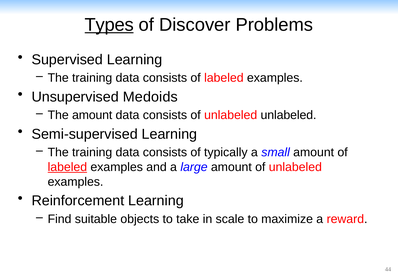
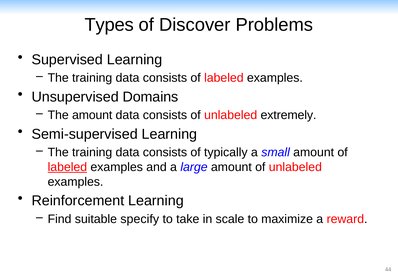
Types underline: present -> none (109, 25)
Medoids: Medoids -> Domains (150, 97)
unlabeled unlabeled: unlabeled -> extremely (289, 115)
objects: objects -> specify (140, 219)
